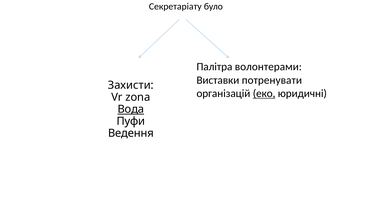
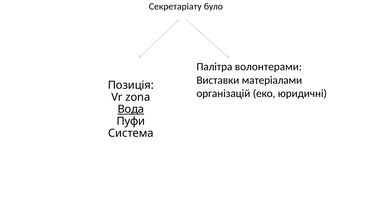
потренувати: потренувати -> матеріалами (272, 80)
Захисти: Захисти -> Позиція (131, 85)
еко underline: present -> none (264, 93)
Ведення: Ведення -> Система (131, 133)
